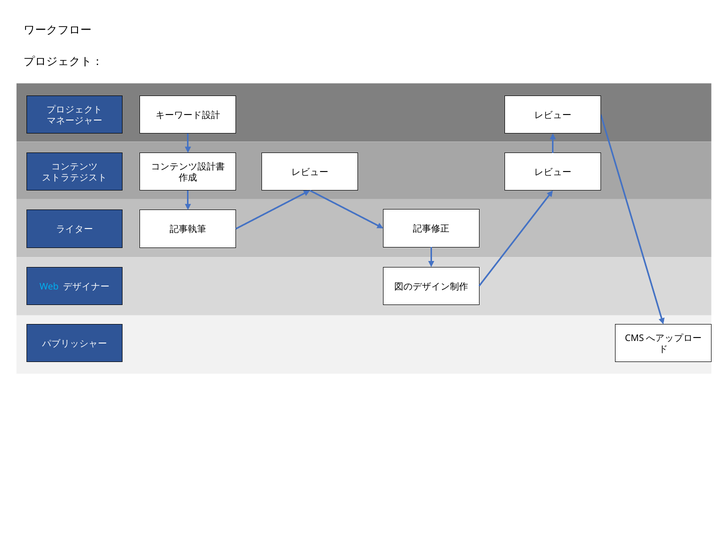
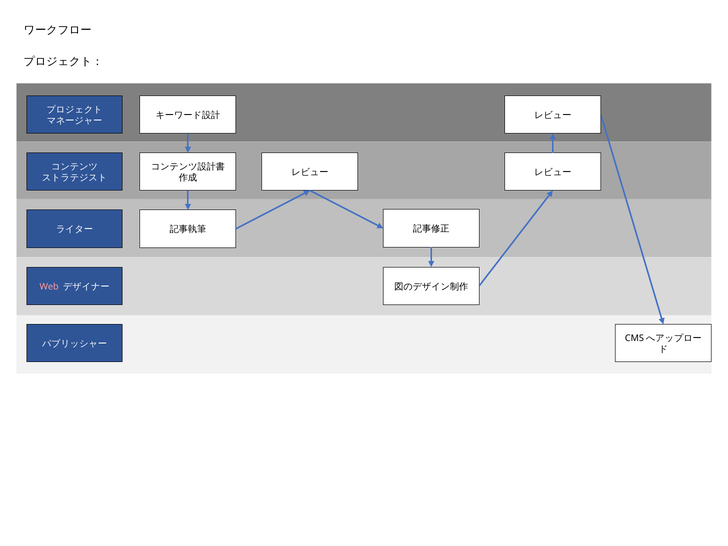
Web colour: light blue -> pink (49, 287)
